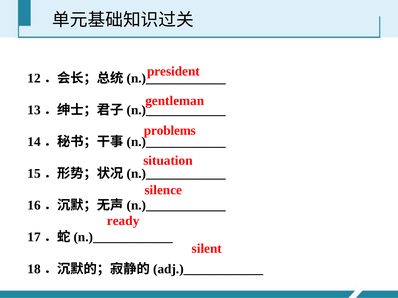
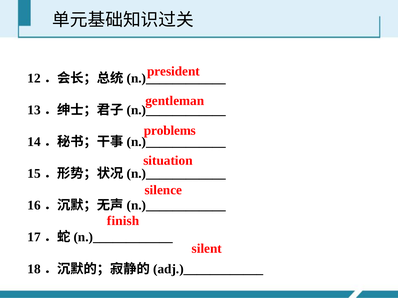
ready: ready -> finish (123, 221)
